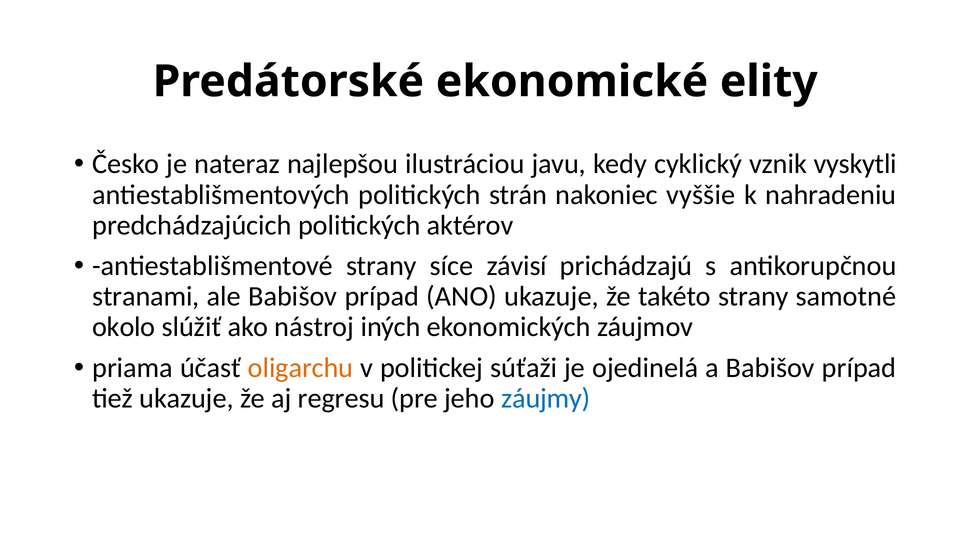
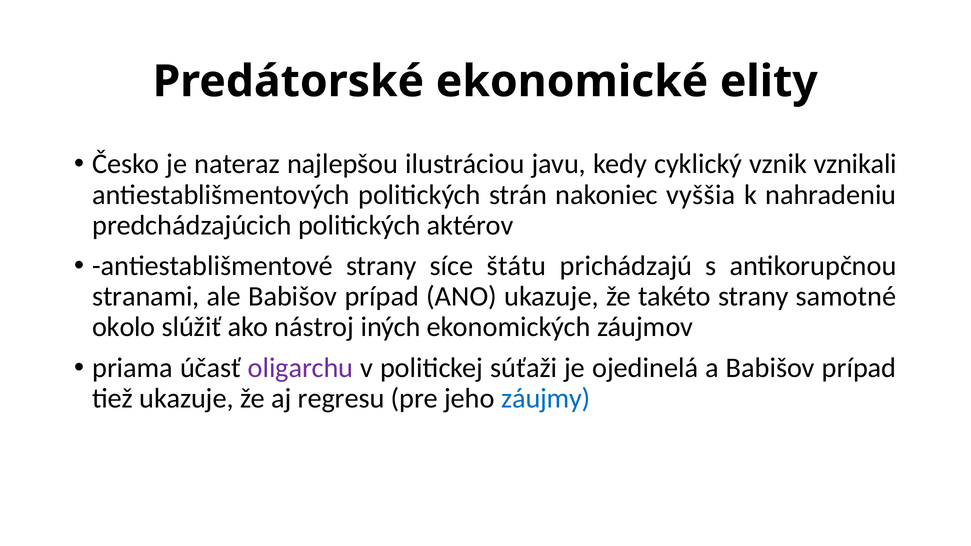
vyskytli: vyskytli -> vznikali (855, 164)
vyššie: vyššie -> vyššia (701, 195)
závisí: závisí -> štátu (516, 266)
oligarchu colour: orange -> purple (301, 368)
